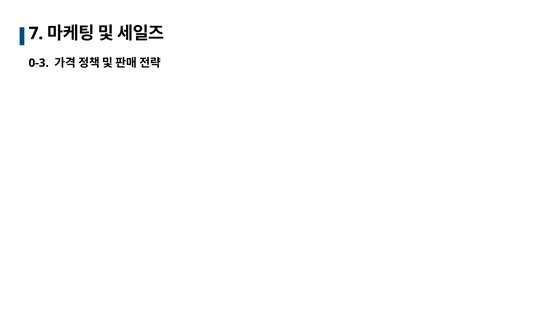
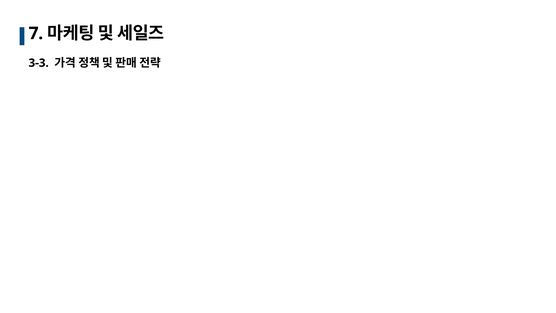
0-3: 0-3 -> 3-3 (39, 63)
